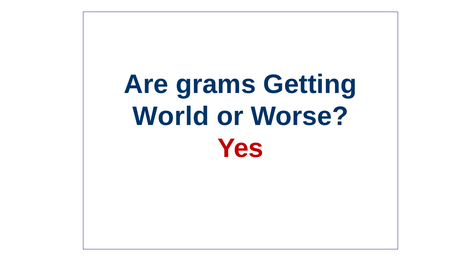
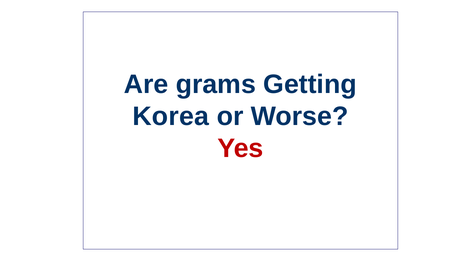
World: World -> Korea (171, 116)
